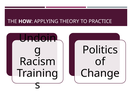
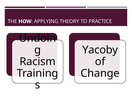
Politics: Politics -> Yacoby (100, 50)
